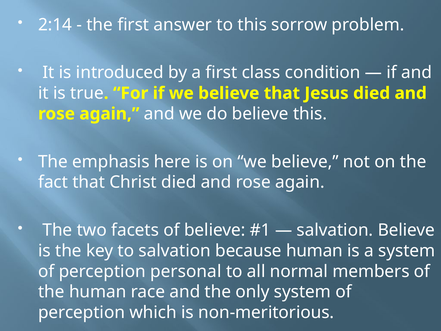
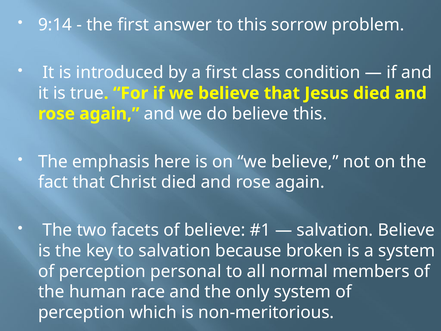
2:14: 2:14 -> 9:14 (55, 25)
because human: human -> broken (314, 251)
